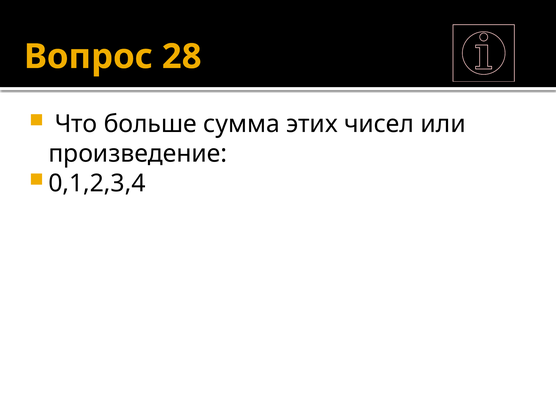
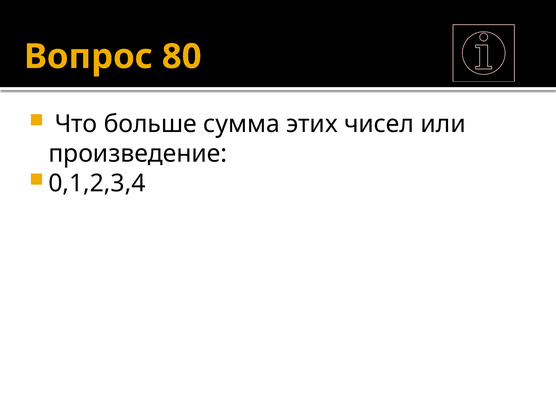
28: 28 -> 80 (182, 57)
